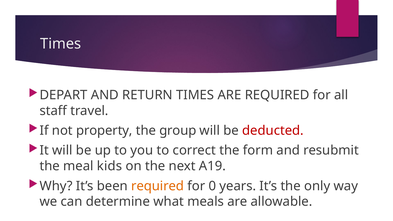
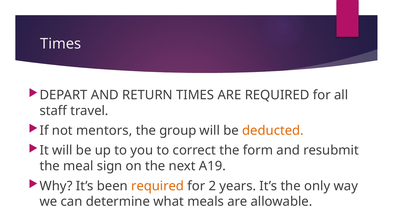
property: property -> mentors (104, 131)
deducted colour: red -> orange (273, 131)
kids: kids -> sign (110, 166)
0: 0 -> 2 (212, 186)
